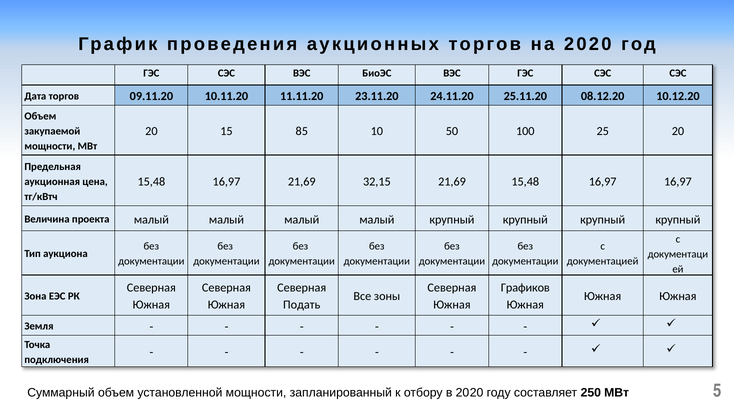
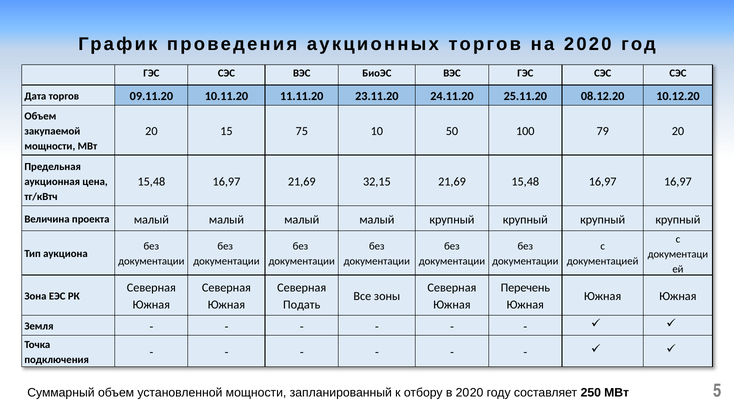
85: 85 -> 75 (302, 131)
25: 25 -> 79 (603, 131)
Графиков: Графиков -> Перечень (525, 288)
